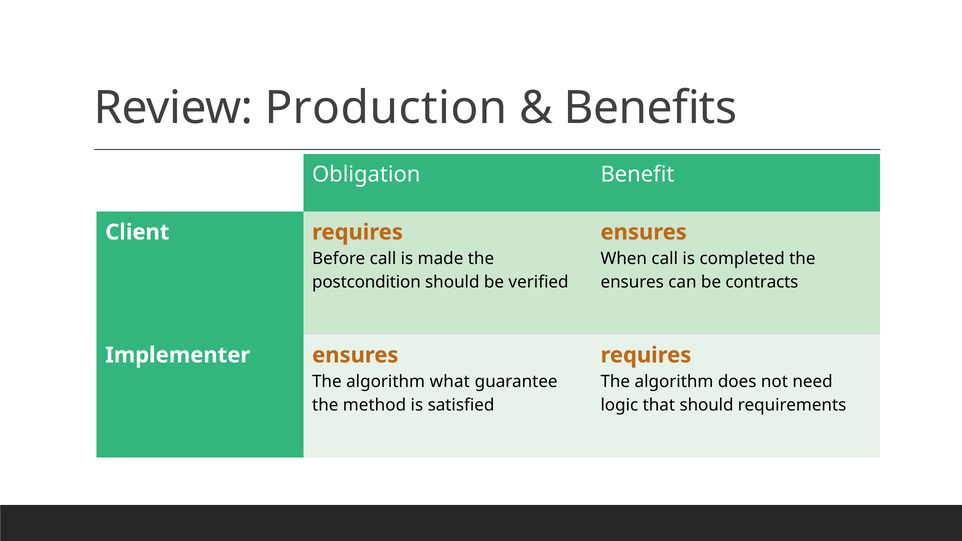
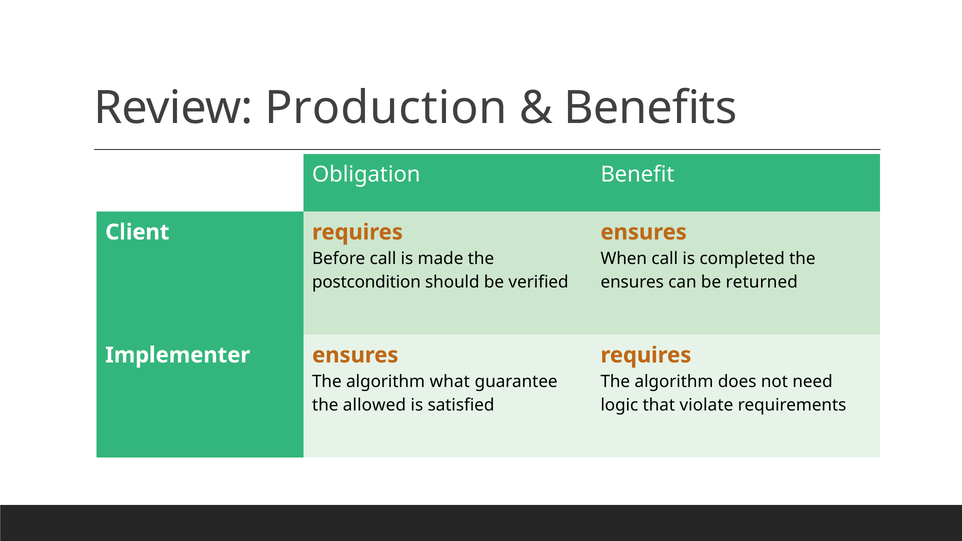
contracts: contracts -> returned (762, 282)
method: method -> allowed (374, 405)
that should: should -> violate (706, 405)
